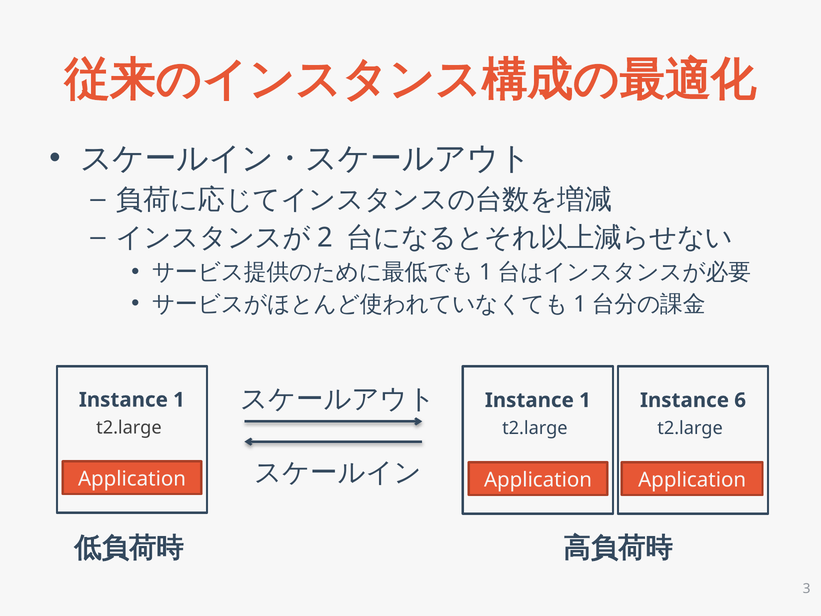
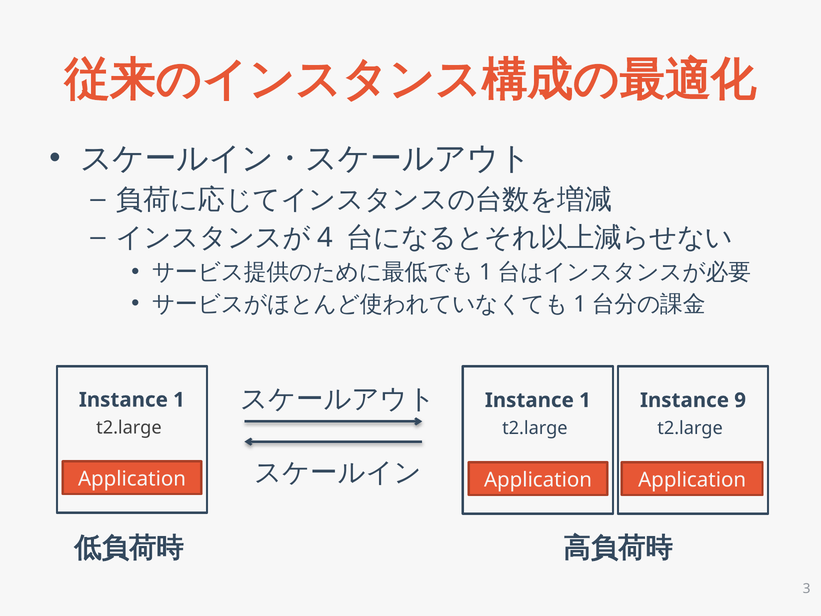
2: 2 -> 4 (325, 238)
6: 6 -> 9 (740, 400)
